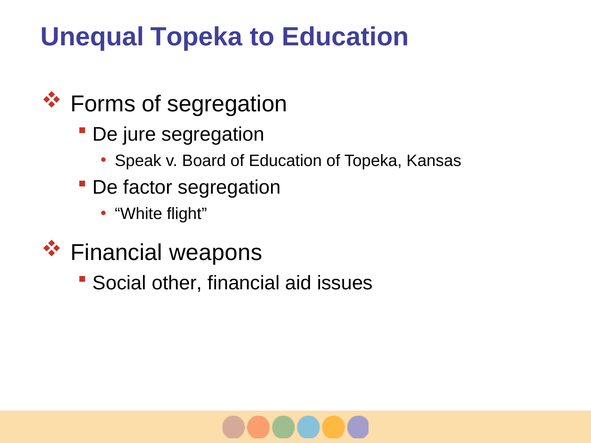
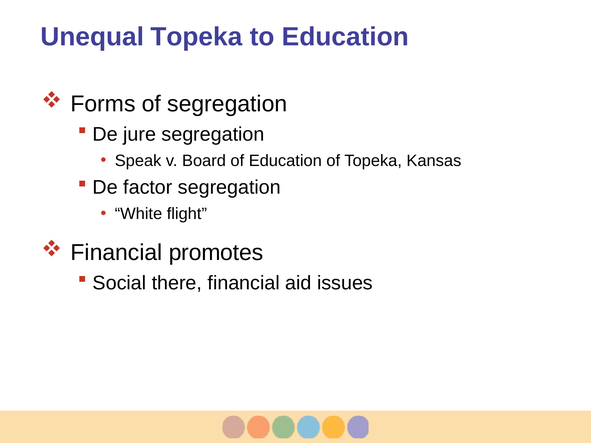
weapons: weapons -> promotes (216, 253)
other: other -> there (177, 283)
